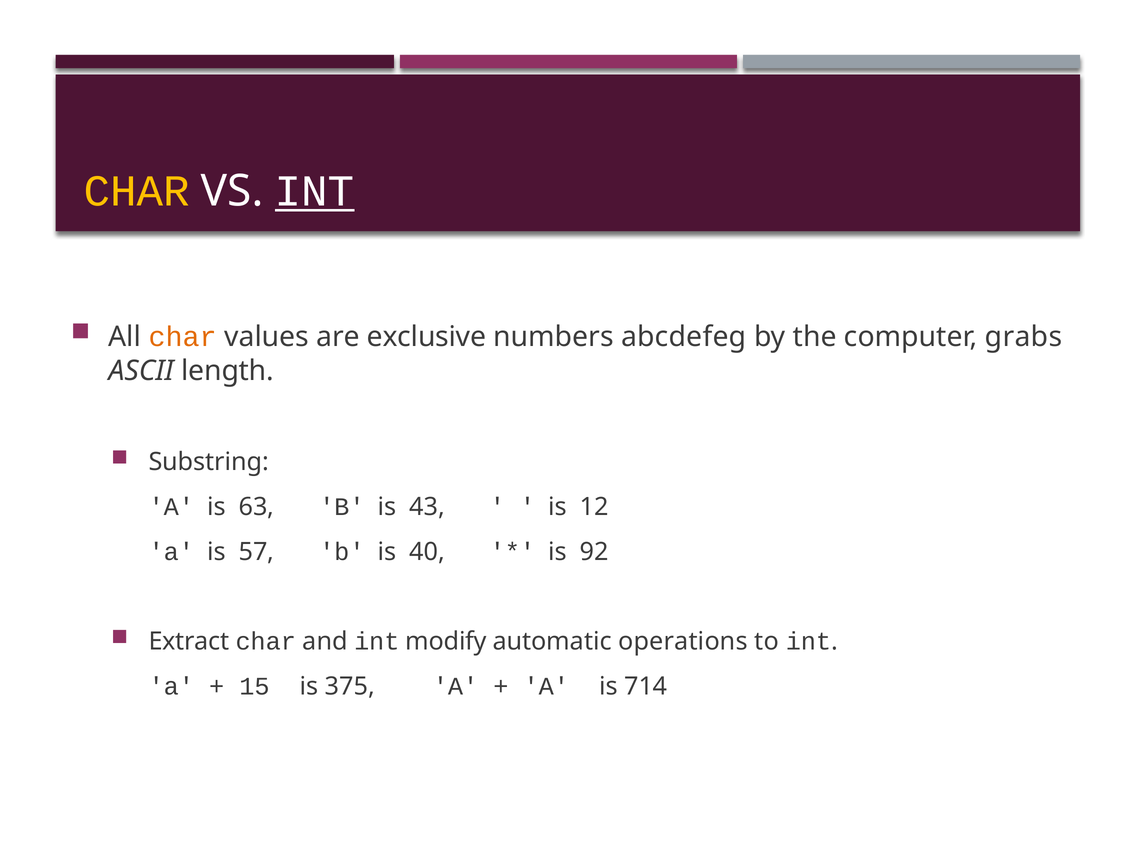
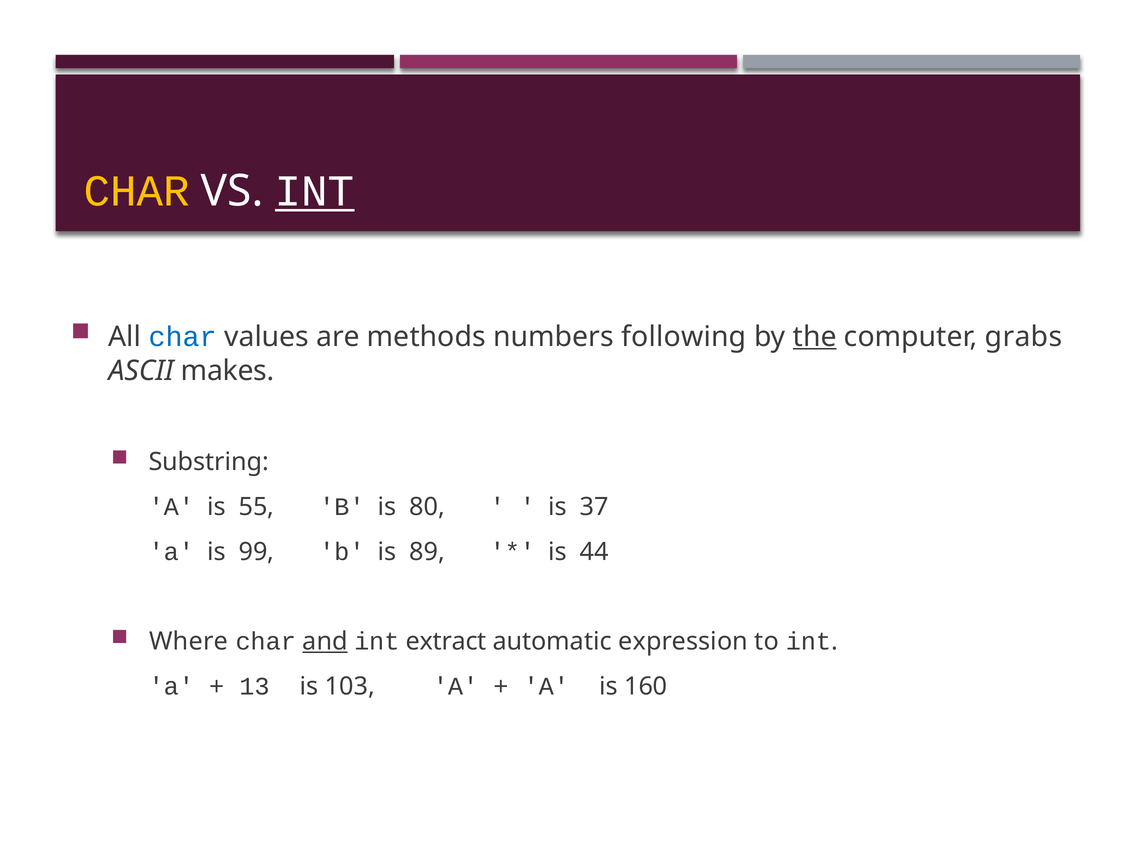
char colour: orange -> blue (183, 337)
exclusive: exclusive -> methods (426, 337)
abcdefeg: abcdefeg -> following (684, 337)
the underline: none -> present (815, 337)
length: length -> makes (228, 371)
63: 63 -> 55 (256, 507)
43: 43 -> 80 (427, 507)
12: 12 -> 37 (594, 507)
57: 57 -> 99 (256, 552)
40: 40 -> 89 (427, 552)
92: 92 -> 44 (594, 552)
Extract: Extract -> Where (189, 641)
and underline: none -> present (325, 641)
modify: modify -> extract (446, 641)
operations: operations -> expression (683, 641)
15: 15 -> 13 (254, 686)
375: 375 -> 103 (350, 686)
714: 714 -> 160 (646, 686)
